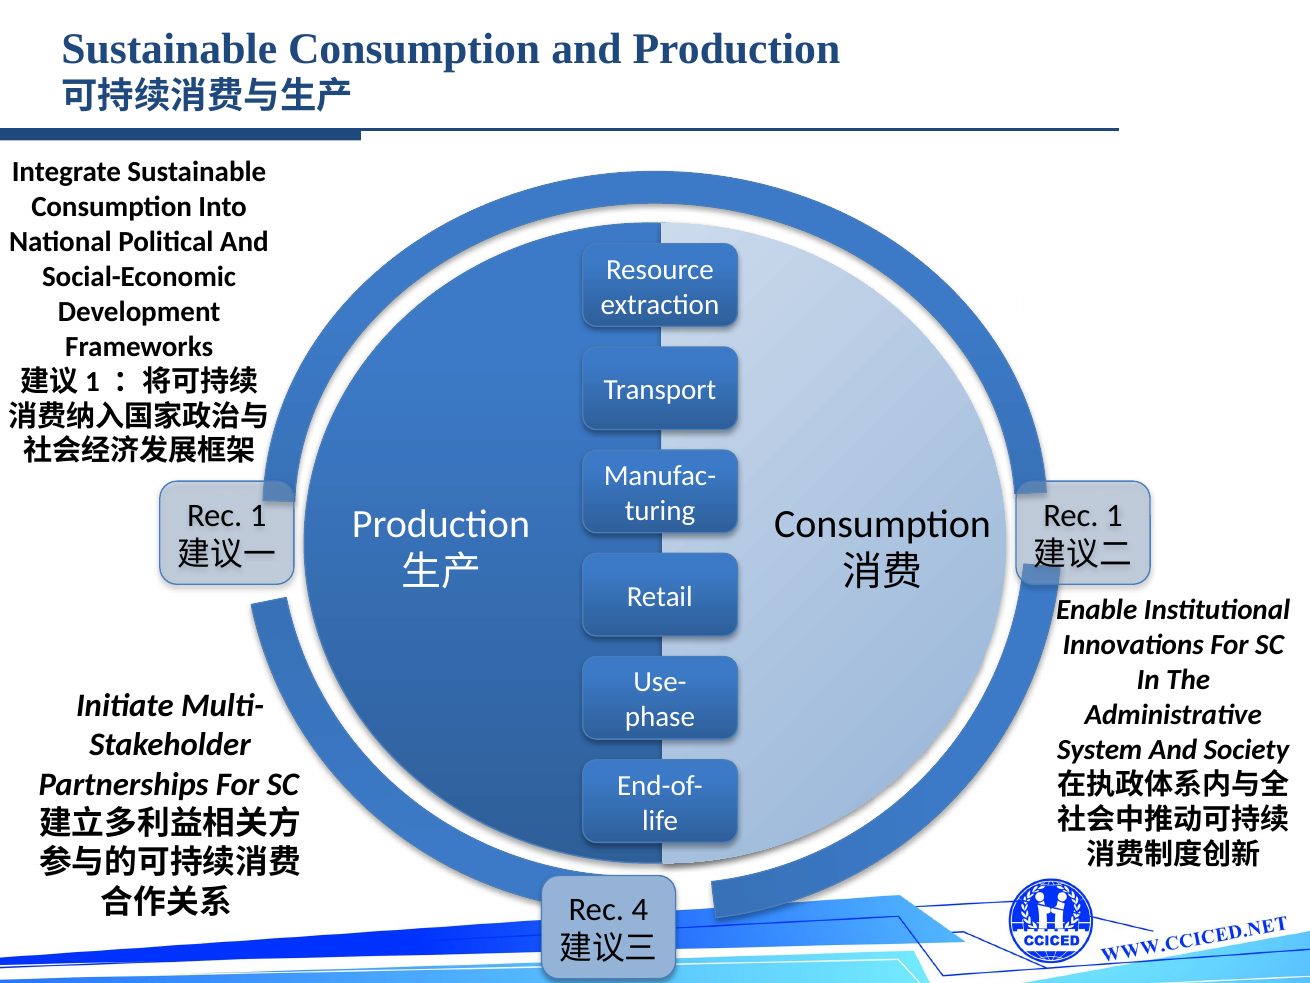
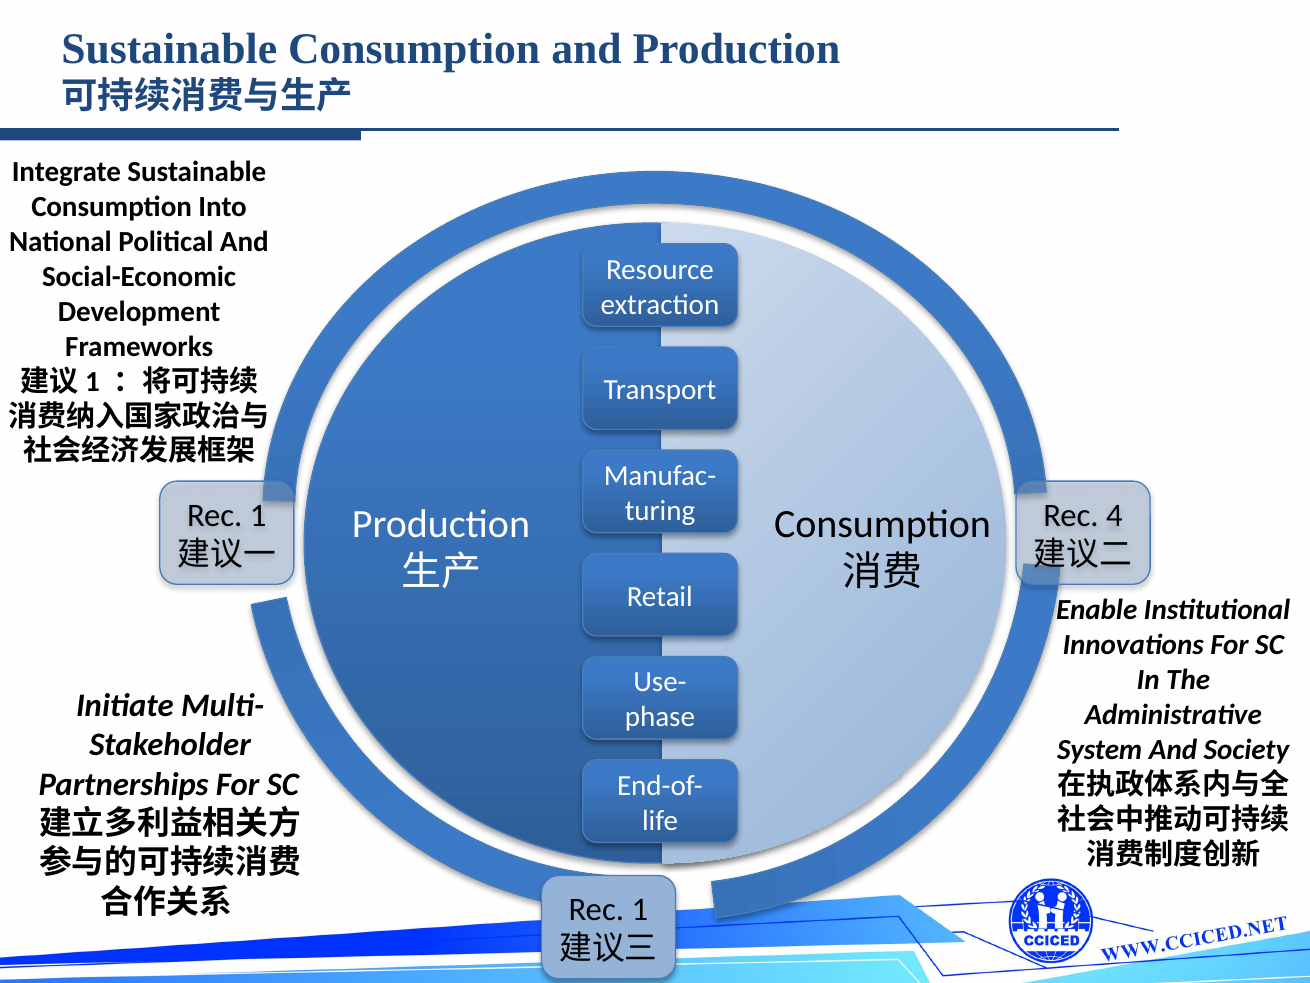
1: 1 -> 4 (1114, 515)
4: 4 -> 1 (640, 909)
